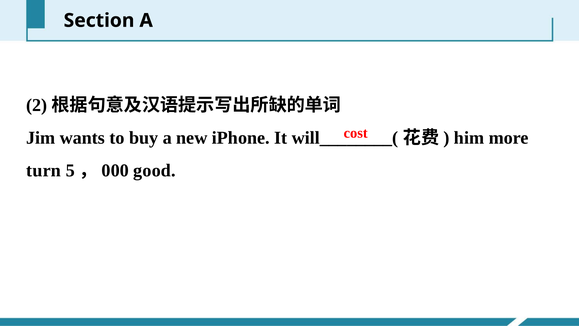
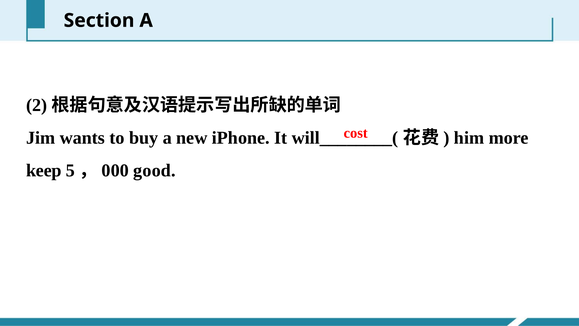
turn: turn -> keep (44, 170)
